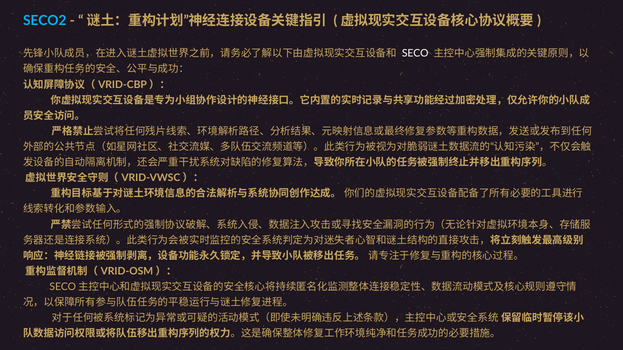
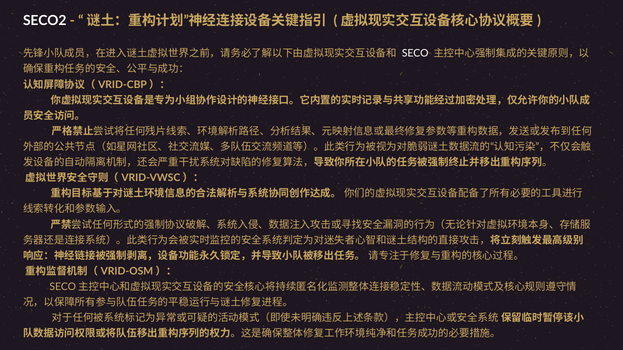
SECO2 colour: light blue -> white (45, 21)
